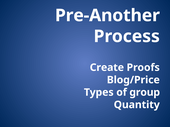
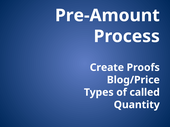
Pre-Another: Pre-Another -> Pre-Amount (107, 16)
group: group -> called (145, 93)
